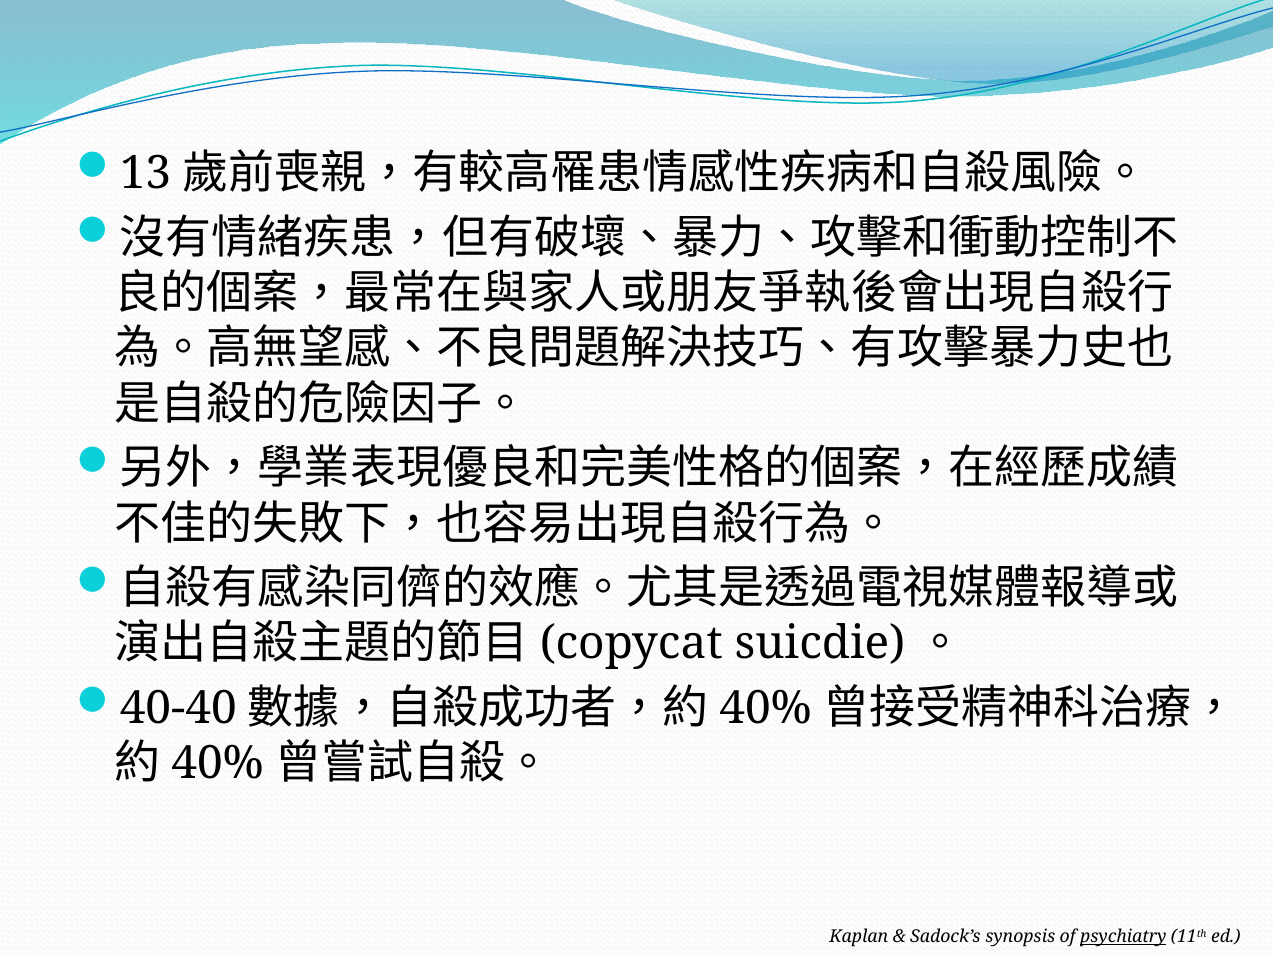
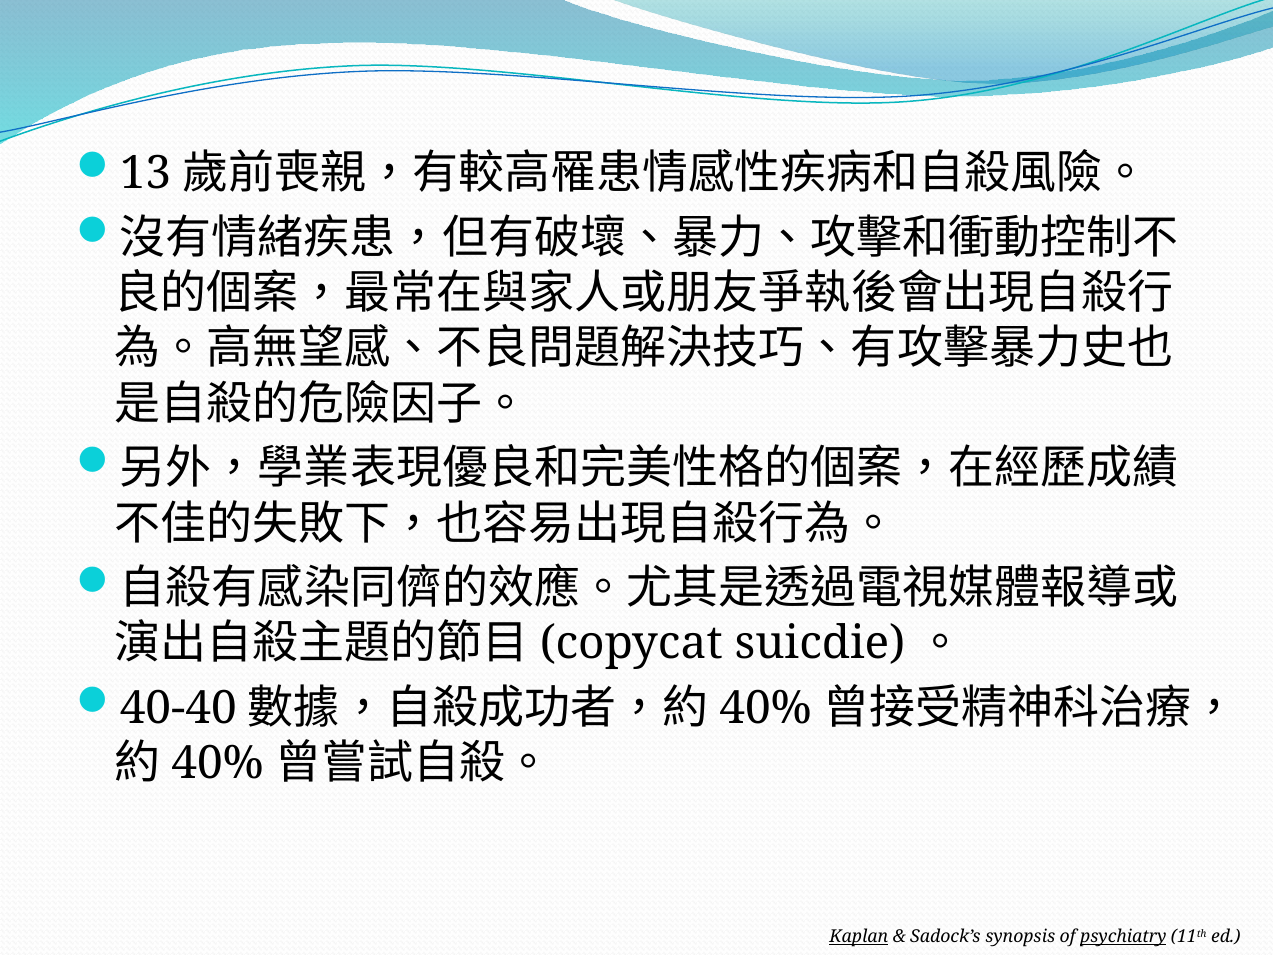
Kaplan underline: none -> present (859, 937)
